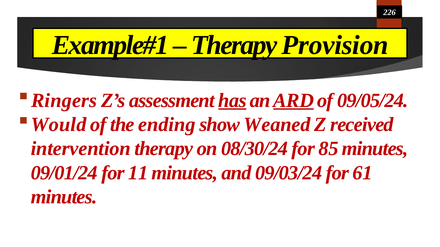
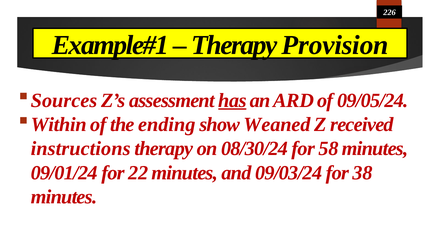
Ringers: Ringers -> Sources (64, 101)
ARD underline: present -> none (294, 101)
Would: Would -> Within (59, 125)
intervention: intervention -> instructions (81, 149)
85: 85 -> 58 (328, 149)
11: 11 -> 22 (138, 173)
61: 61 -> 38 (363, 173)
